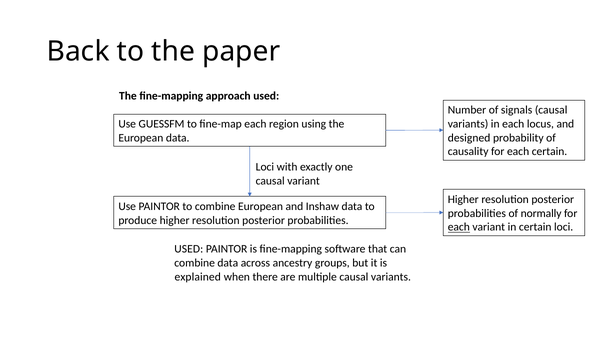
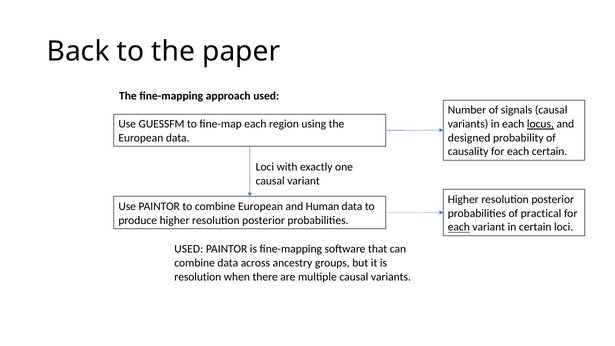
locus underline: none -> present (540, 124)
Inshaw: Inshaw -> Human (322, 206)
normally: normally -> practical (541, 213)
explained: explained -> resolution (198, 277)
